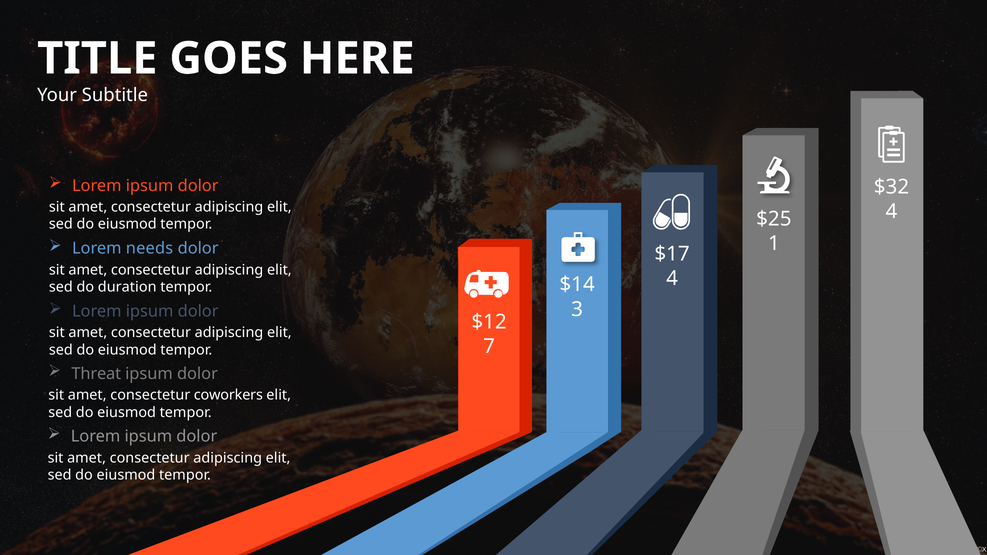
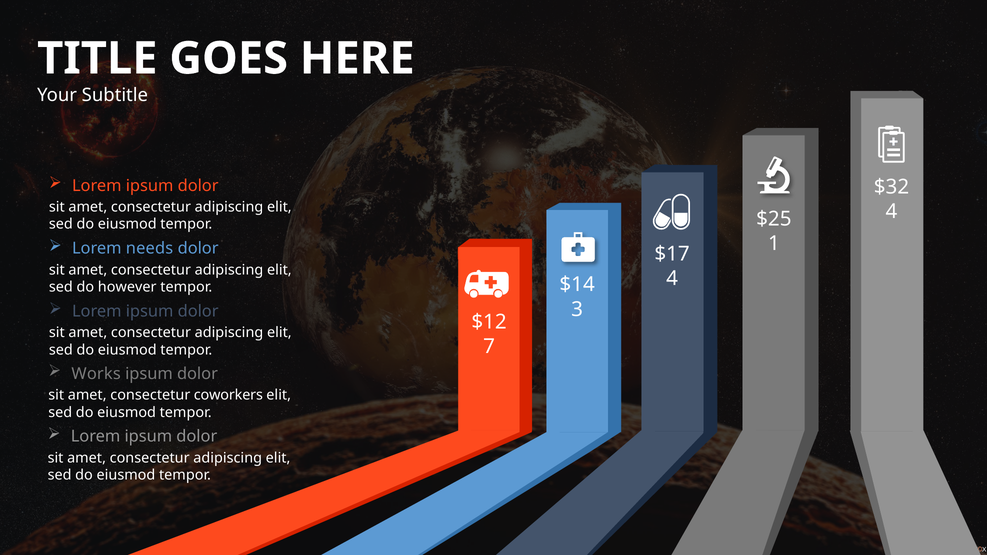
duration: duration -> however (127, 287)
Threat: Threat -> Works (96, 374)
